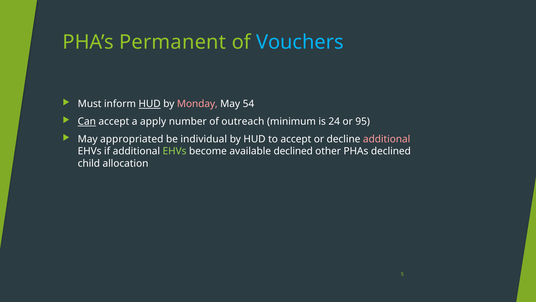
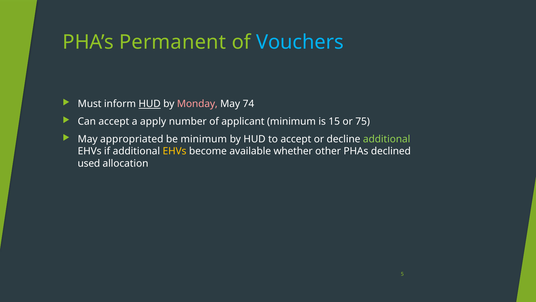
54: 54 -> 74 (248, 104)
Can underline: present -> none (87, 121)
outreach: outreach -> applicant (243, 121)
24: 24 -> 15 (334, 121)
95: 95 -> 75 (363, 121)
be individual: individual -> minimum (204, 139)
additional colour: pink -> light green (387, 139)
EHVs colour: light green -> yellow (175, 151)
available declined: declined -> whether (293, 151)
child: child -> used (89, 163)
